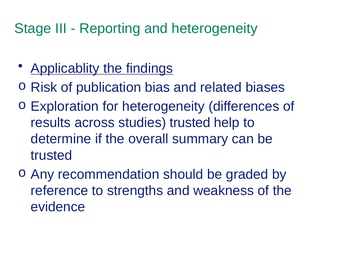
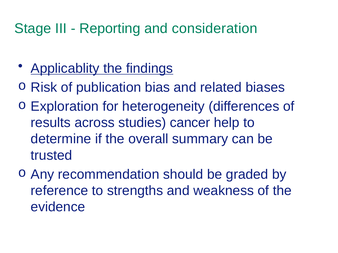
and heterogeneity: heterogeneity -> consideration (215, 28)
studies trusted: trusted -> cancer (190, 123)
